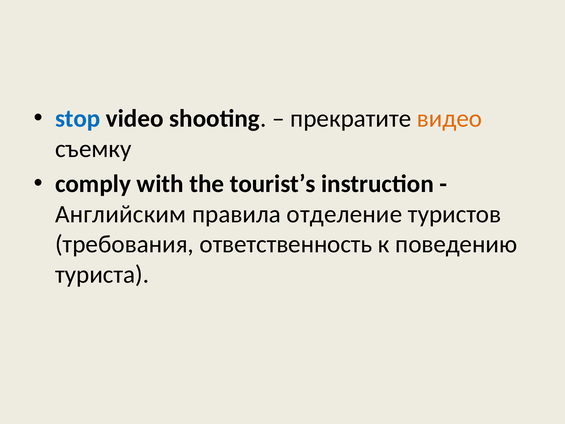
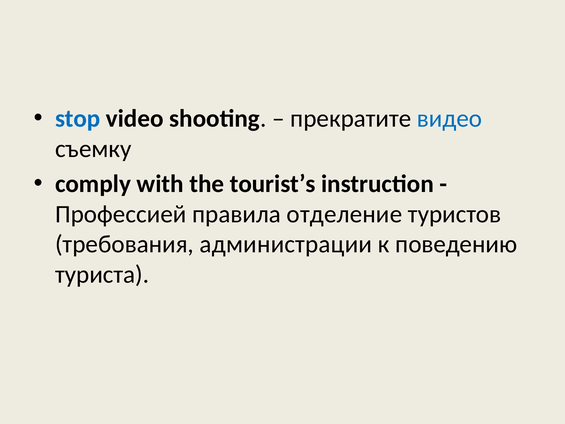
видео colour: orange -> blue (449, 119)
Английским: Английским -> Профессией (121, 214)
ответственность: ответственность -> администрации (286, 244)
